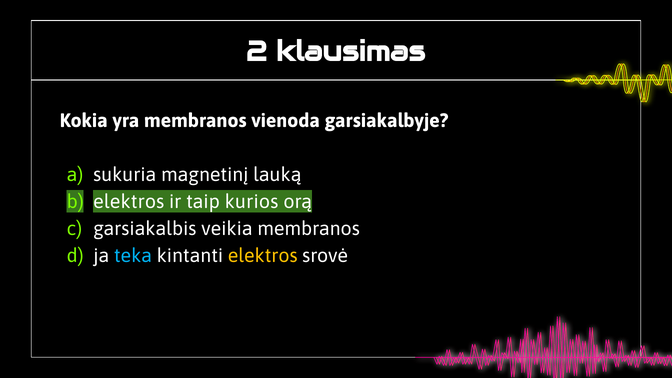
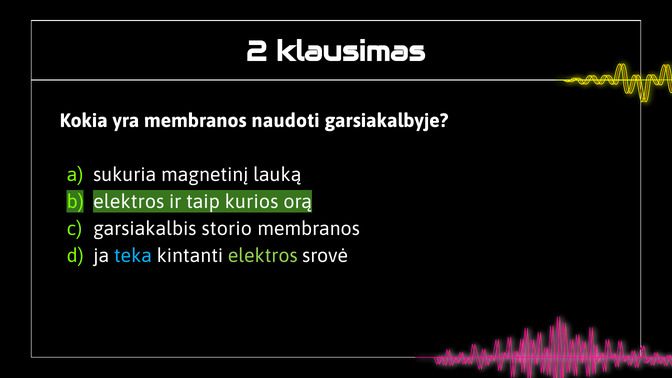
vienoda: vienoda -> naudoti (285, 121)
veikia: veikia -> storio (227, 229)
elektros colour: yellow -> light green (263, 256)
